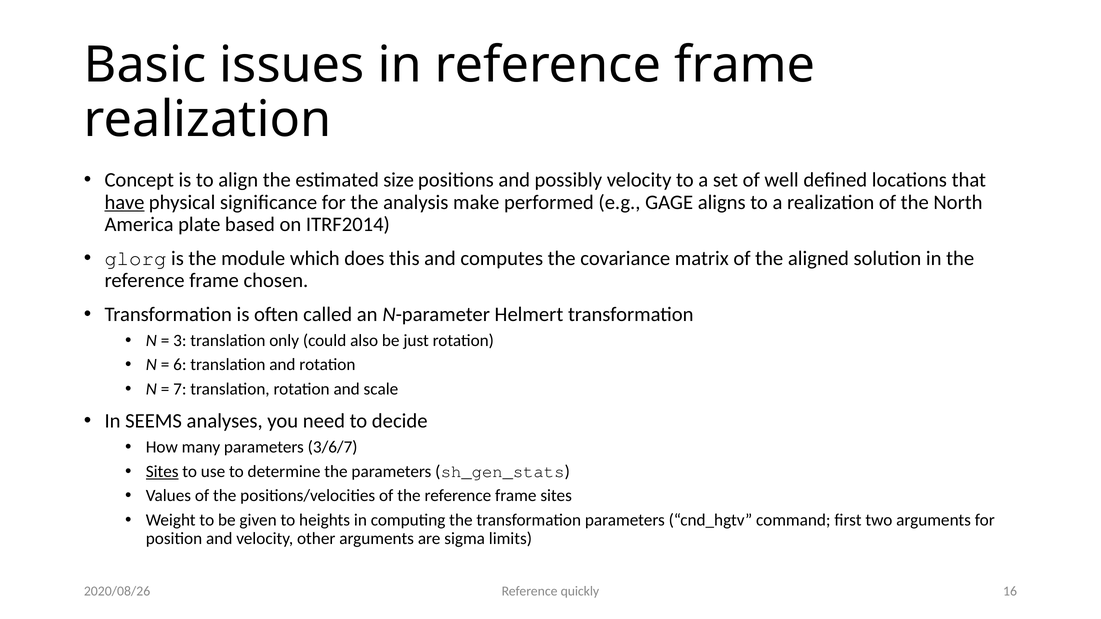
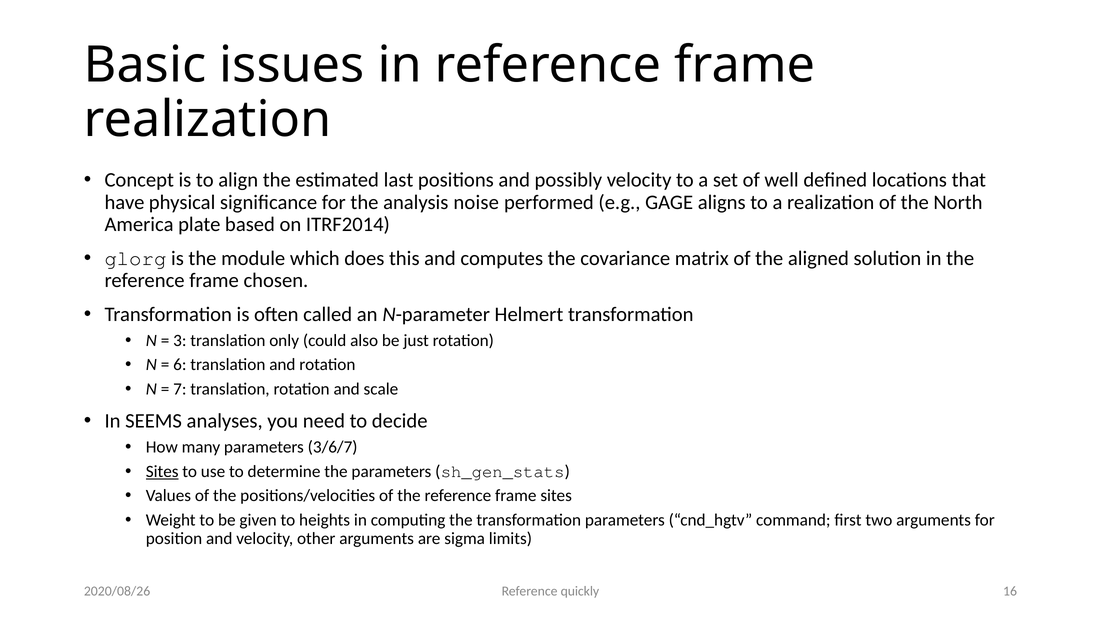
size: size -> last (398, 180)
have underline: present -> none (125, 202)
make: make -> noise (476, 202)
